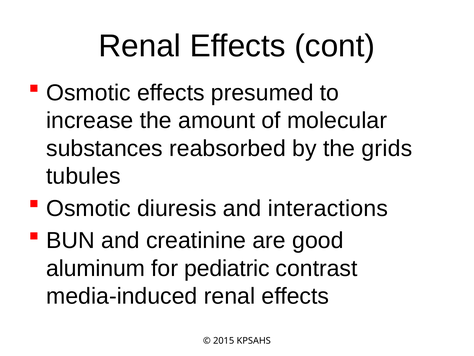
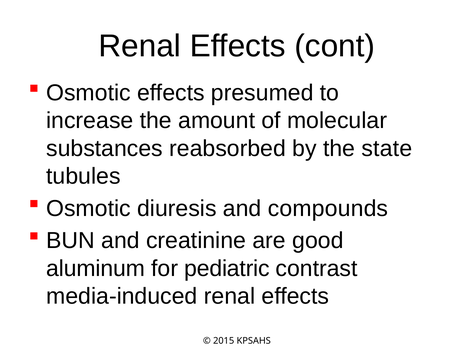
grids: grids -> state (387, 148)
interactions: interactions -> compounds (328, 208)
